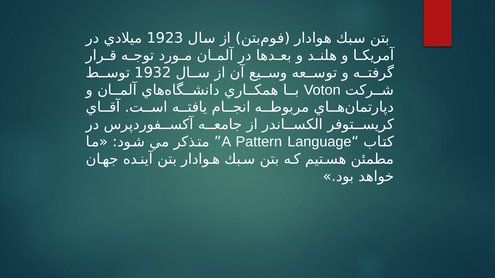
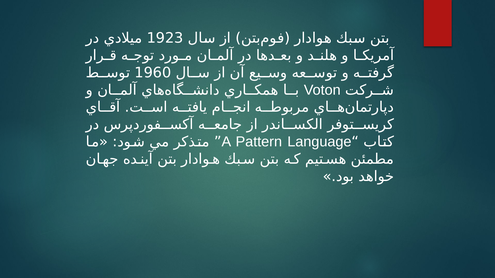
1932: 1932 -> 1960 (153, 73)
